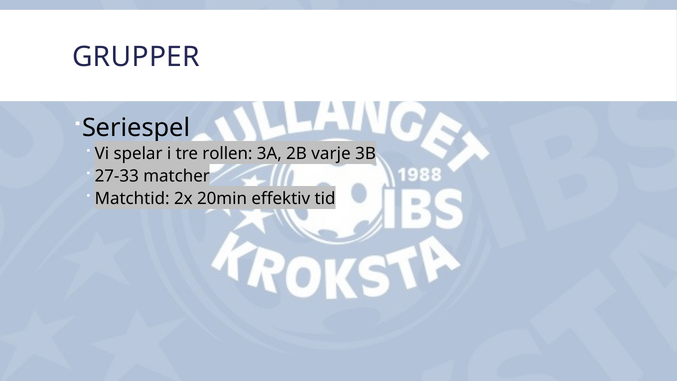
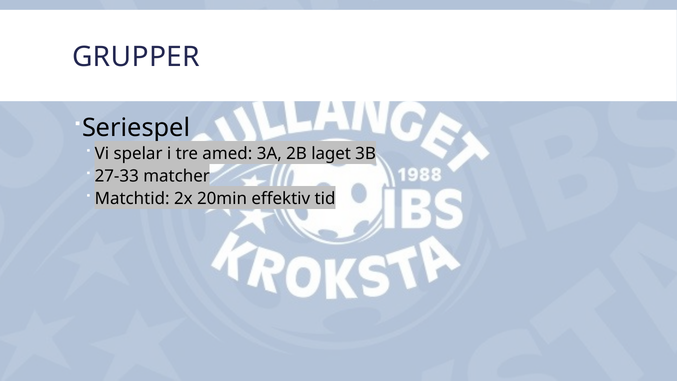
rollen: rollen -> amed (227, 154)
varje: varje -> laget (331, 154)
